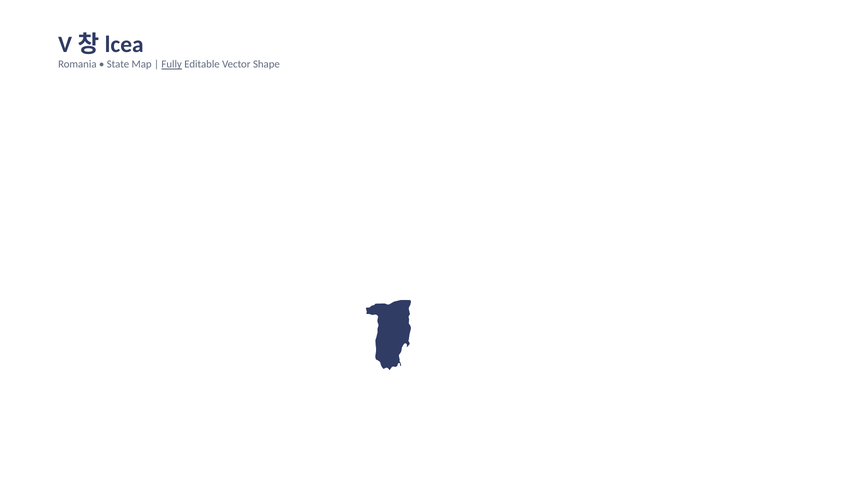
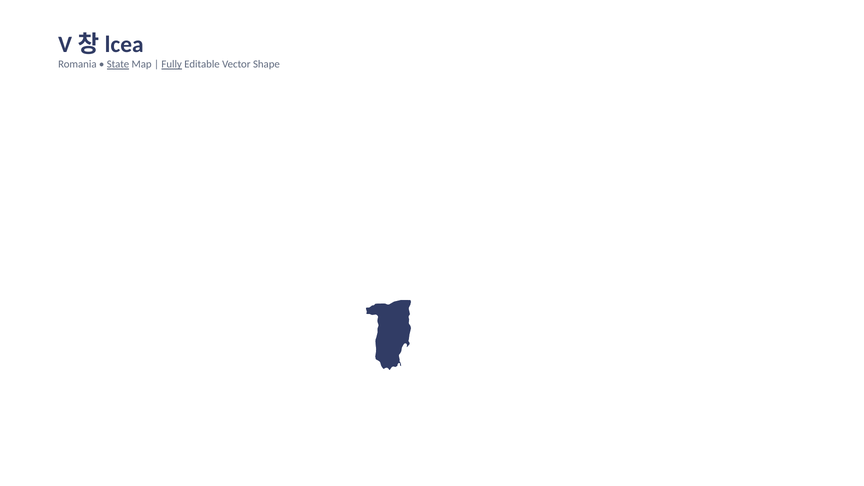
State underline: none -> present (118, 64)
